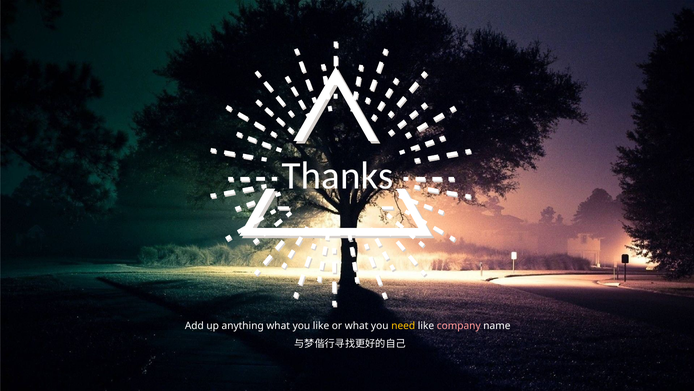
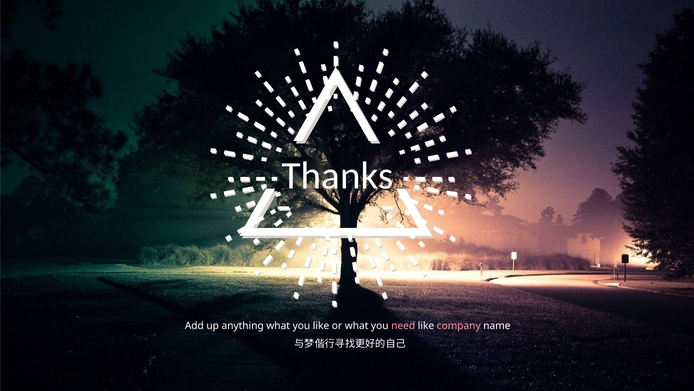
need colour: yellow -> pink (403, 325)
